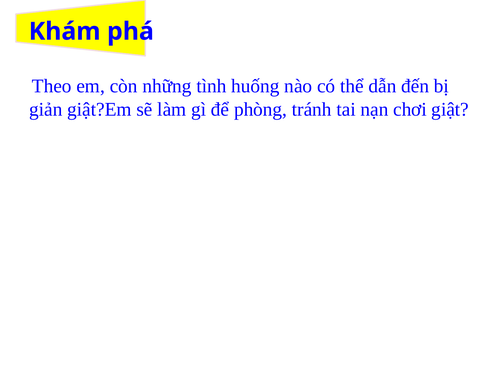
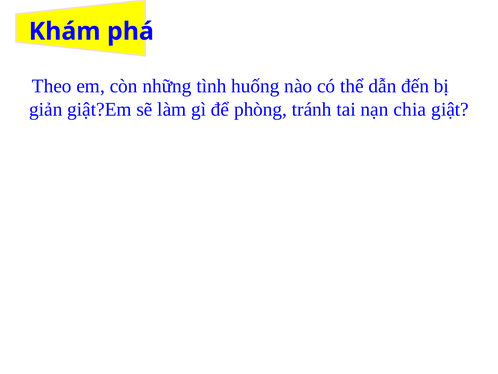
chơi: chơi -> chia (410, 109)
